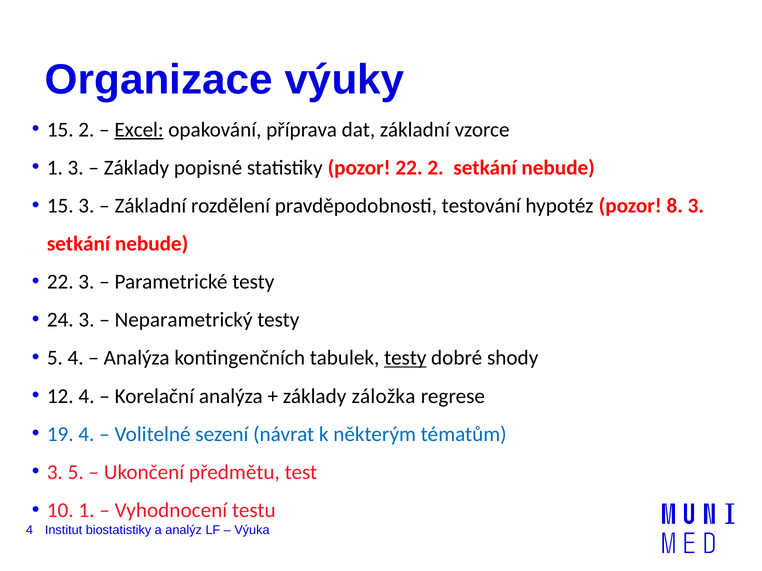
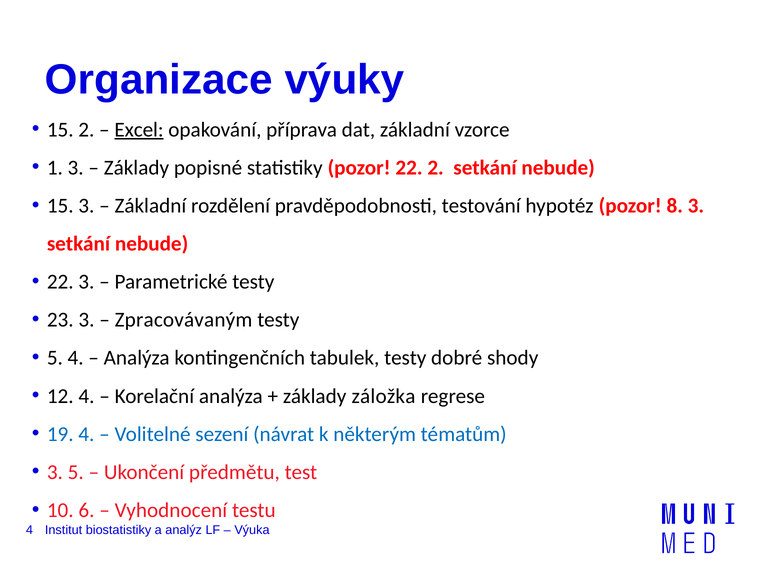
24: 24 -> 23 (60, 320)
Neparametrický: Neparametrický -> Zpracovávaným (183, 320)
testy underline: present -> none (405, 358)
10 1: 1 -> 6 (87, 511)
